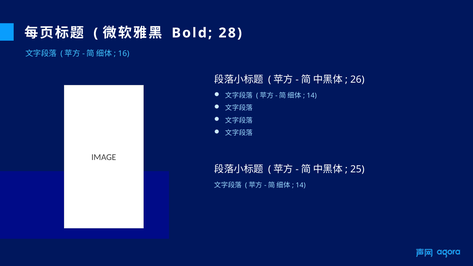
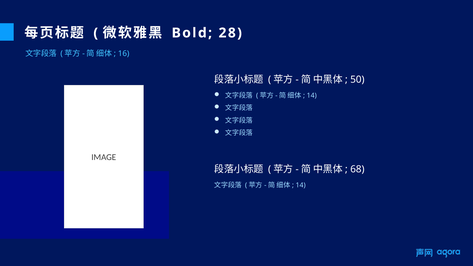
26: 26 -> 50 (357, 79)
25: 25 -> 68 (357, 169)
